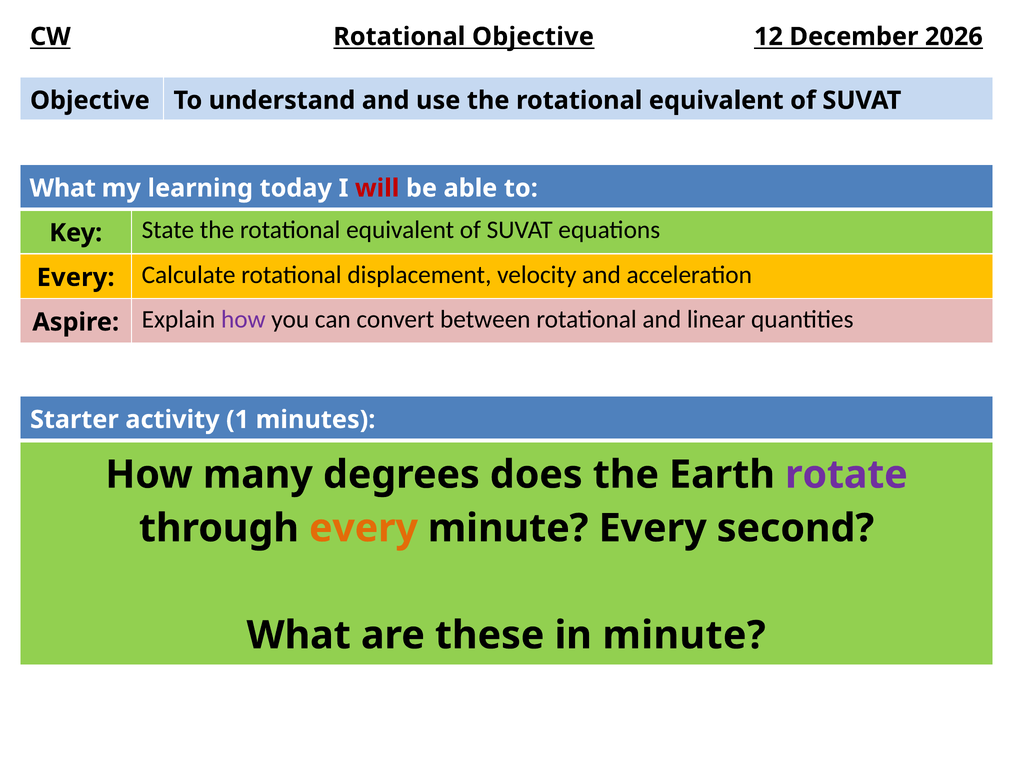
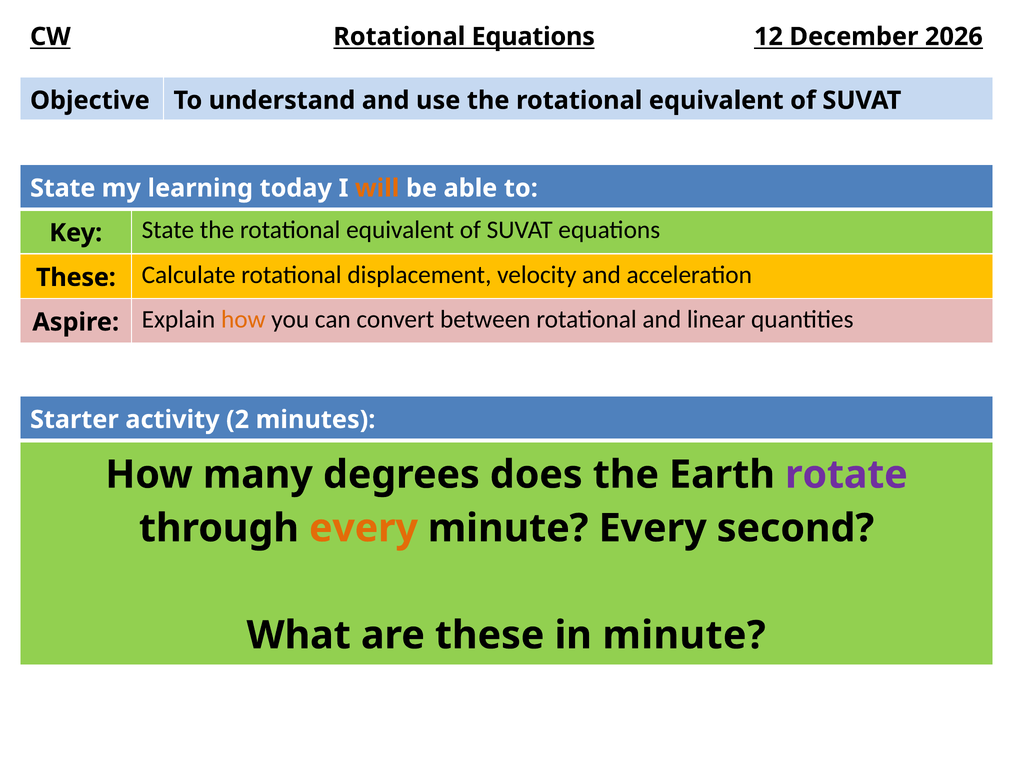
Rotational Objective: Objective -> Equations (533, 37)
What: What -> State (63, 188)
will colour: red -> orange (377, 188)
Every: Every -> These (76, 277)
how colour: purple -> orange (243, 319)
1: 1 -> 2 (238, 420)
